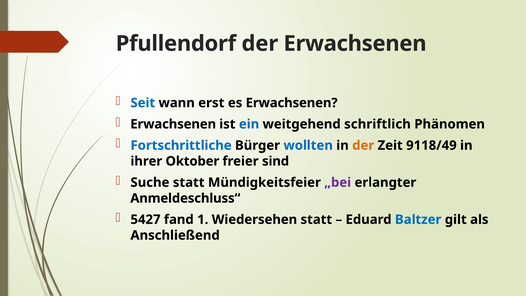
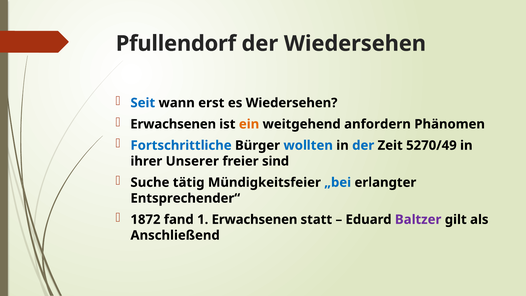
der Erwachsenen: Erwachsenen -> Wiedersehen (355, 44)
es Erwachsenen: Erwachsenen -> Wiedersehen (292, 103)
ein colour: blue -> orange (249, 124)
schriftlich: schriftlich -> anfordern (377, 124)
der colour: orange -> blue (363, 145)
9118/49: 9118/49 -> 5270/49 (431, 145)
Oktober: Oktober -> Unserer (192, 161)
Suche statt: statt -> tätig (189, 182)
„bei colour: purple -> blue (338, 182)
Anmeldeschluss“: Anmeldeschluss“ -> Entsprechender“ (185, 198)
5427: 5427 -> 1872 (145, 219)
1 Wiedersehen: Wiedersehen -> Erwachsenen (254, 219)
Baltzer colour: blue -> purple (418, 219)
